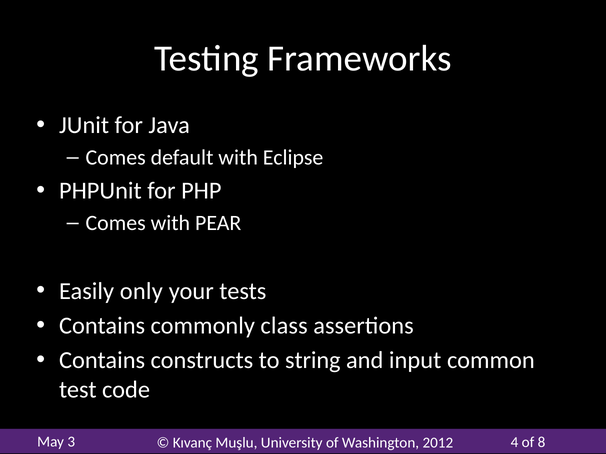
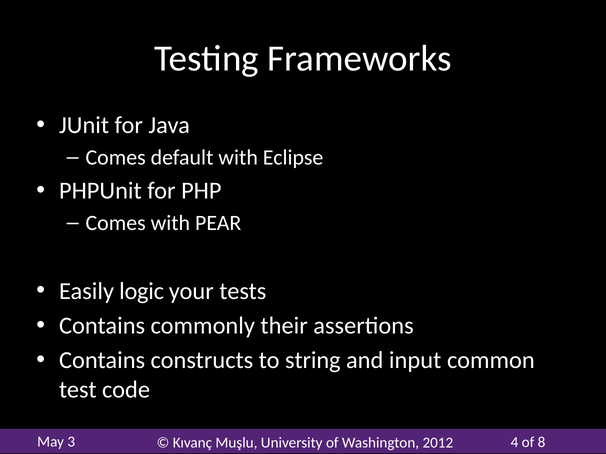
only: only -> logic (142, 291)
class: class -> their (284, 326)
